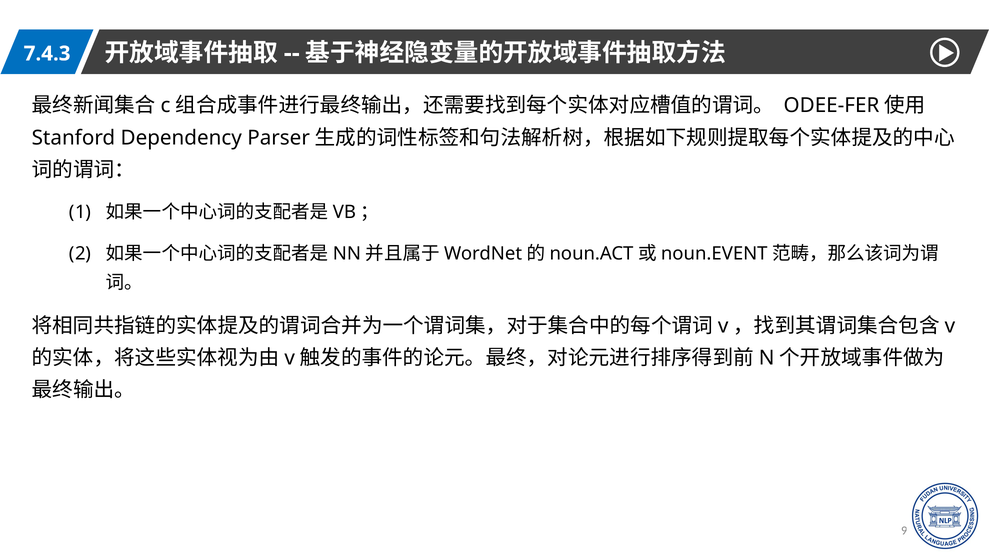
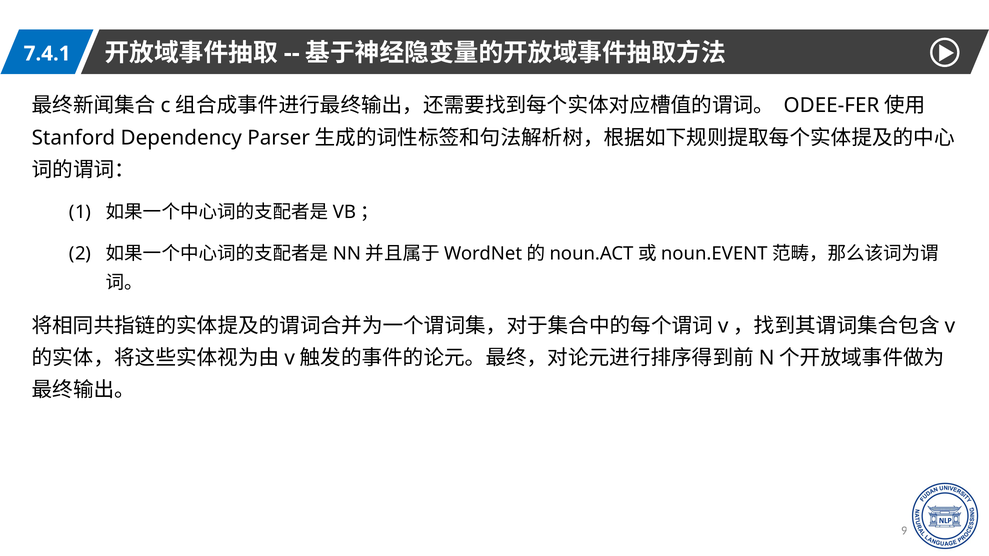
7.4.3: 7.4.3 -> 7.4.1 (47, 54)
